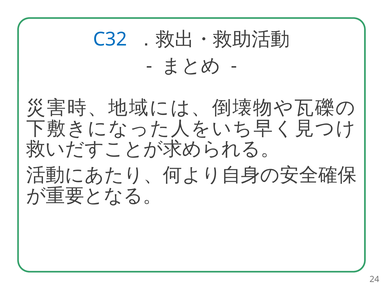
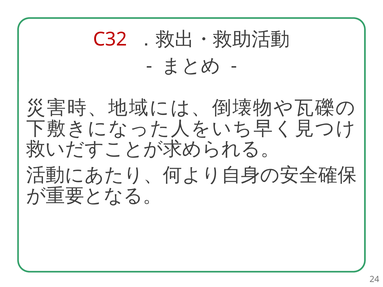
C32 colour: blue -> red (110, 39)
